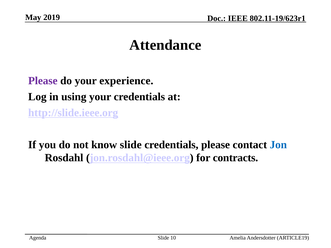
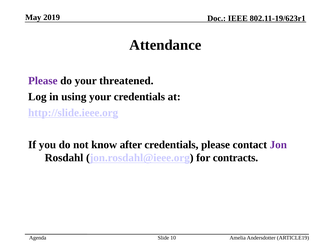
experience: experience -> threatened (126, 81)
know slide: slide -> after (131, 145)
Jon colour: blue -> purple (278, 145)
